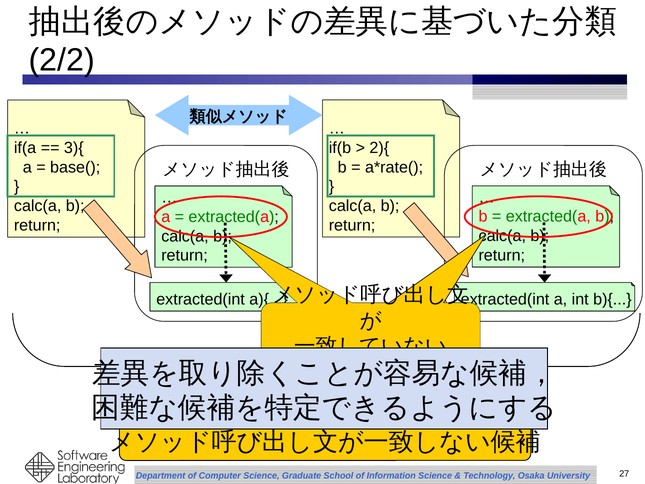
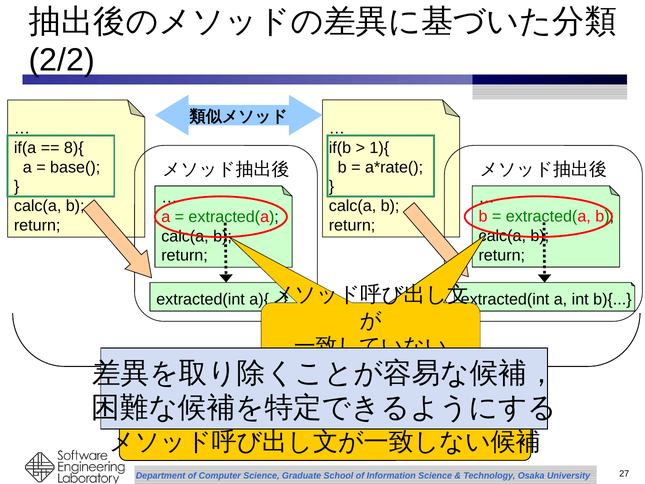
2){: 2){ -> 1){ (379, 148)
3){: 3){ -> 8){ (74, 148)
